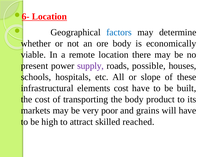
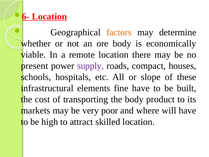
factors colour: blue -> orange (119, 32)
possible: possible -> compact (149, 66)
elements cost: cost -> fine (121, 88)
grains: grains -> where (148, 110)
skilled reached: reached -> location (139, 122)
